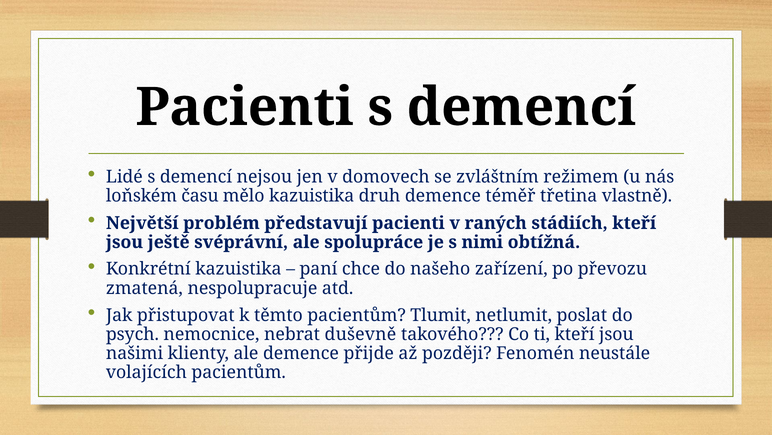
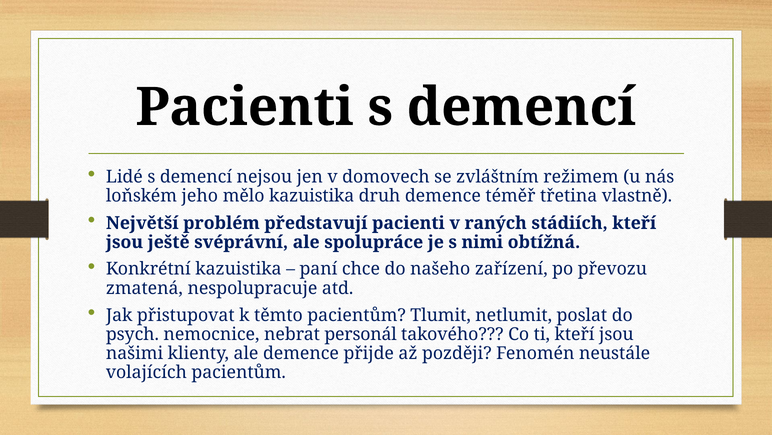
času: času -> jeho (200, 196)
duševně: duševně -> personál (361, 334)
